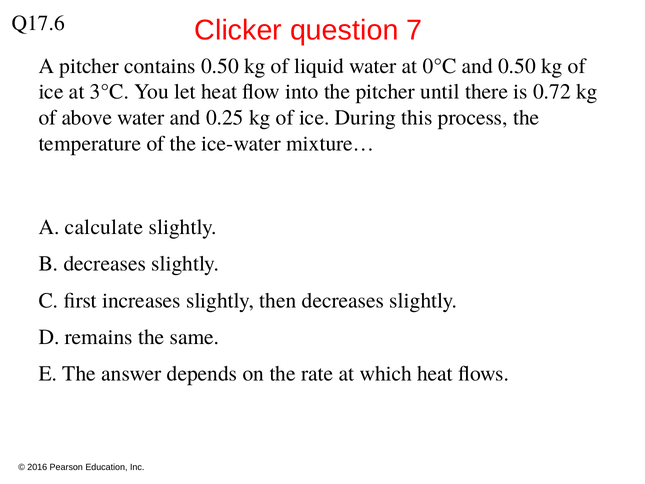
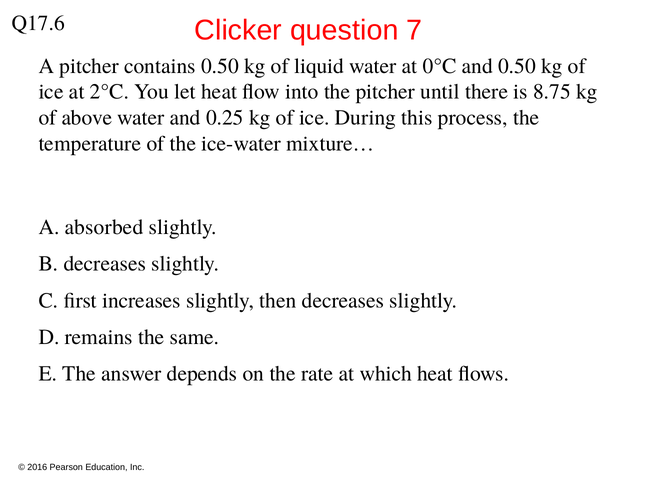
3°C: 3°C -> 2°C (109, 92)
0.72: 0.72 -> 8.75 (552, 92)
calculate: calculate -> absorbed (104, 227)
